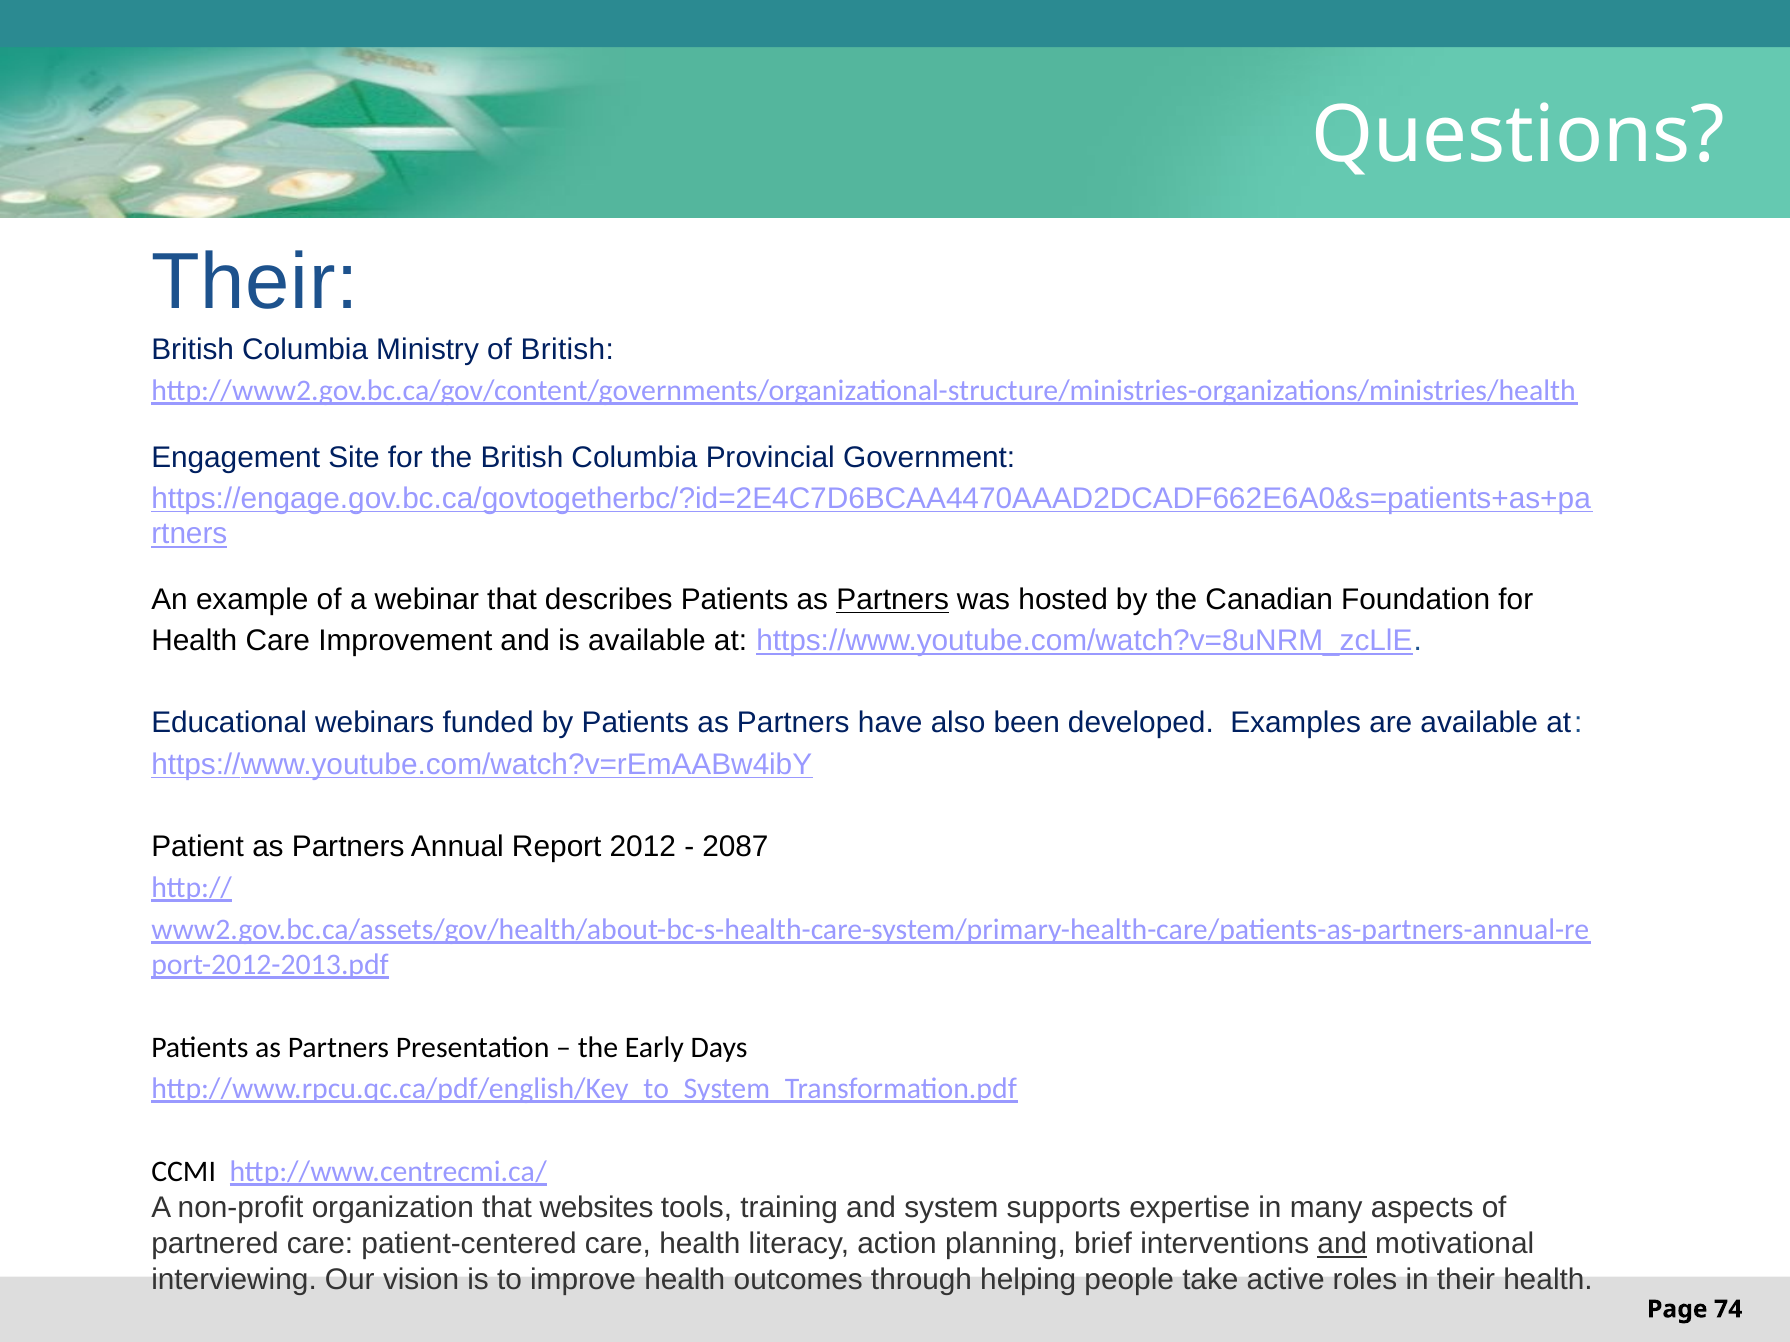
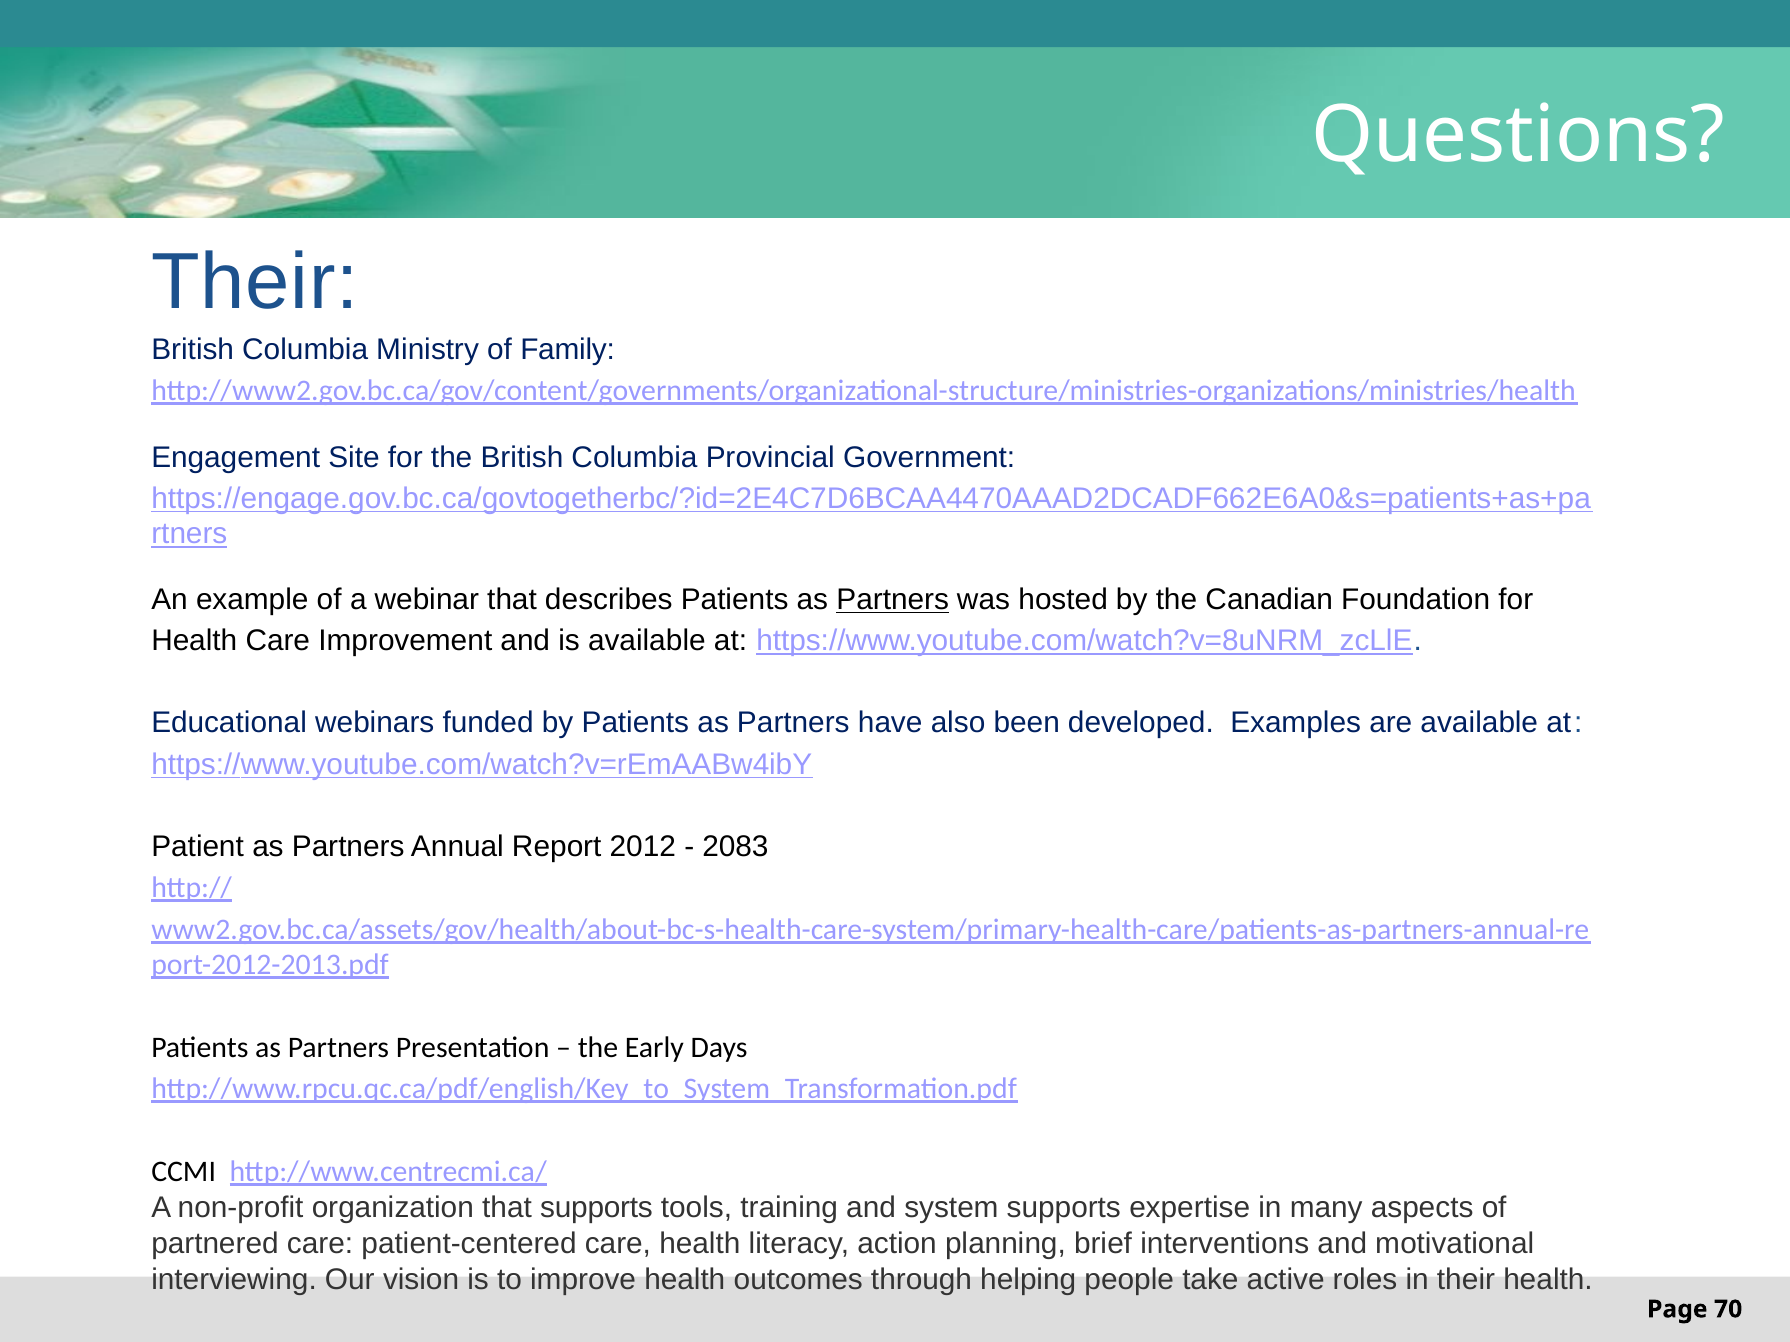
of British: British -> Family (568, 350)
2087: 2087 -> 2083 (735, 847)
that websites: websites -> supports (597, 1209)
and underline: present -> none (1342, 1244)
74: 74 -> 70 (1728, 1310)
